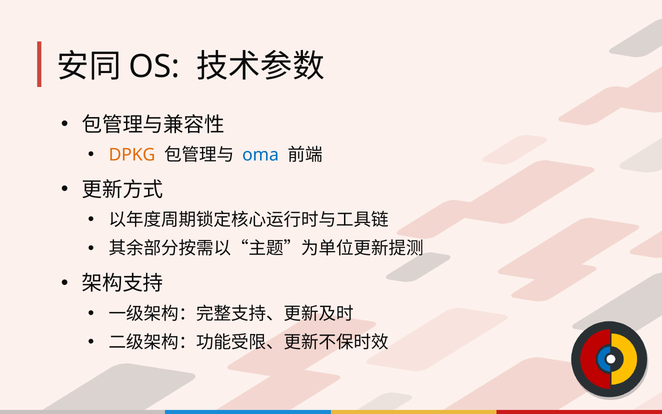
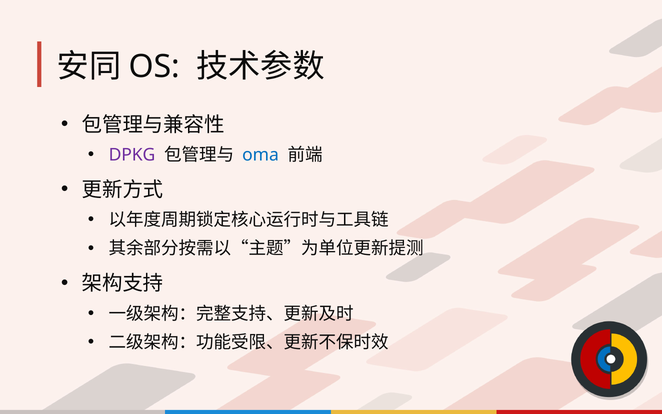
DPKG colour: orange -> purple (132, 155)
